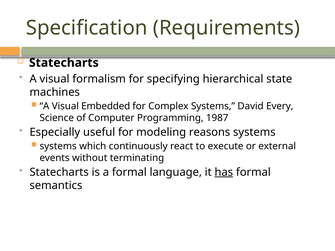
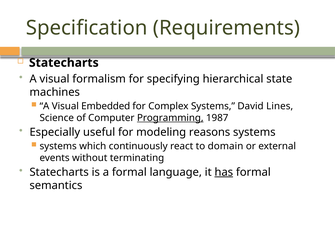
Every: Every -> Lines (280, 106)
Programming underline: none -> present (170, 118)
execute: execute -> domain (226, 146)
